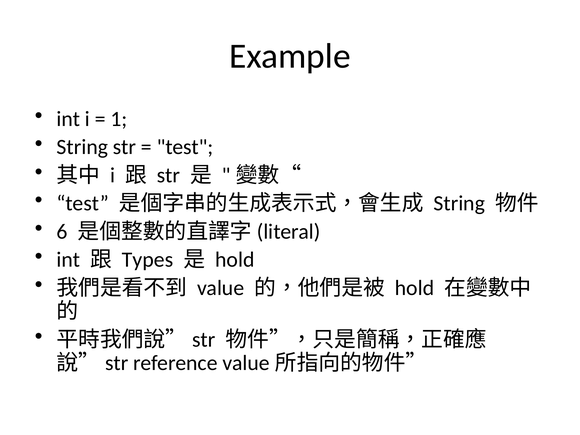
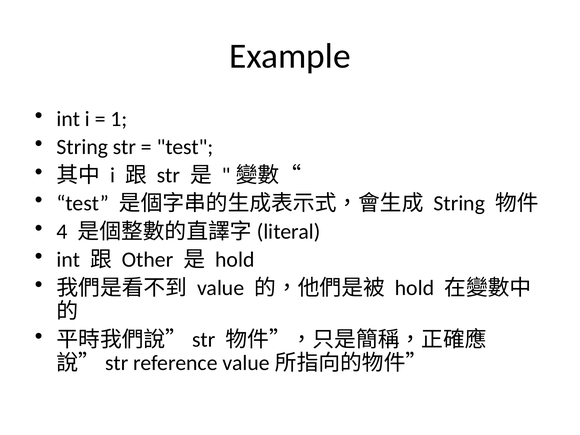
6: 6 -> 4 (62, 232)
Types: Types -> Other (148, 260)
